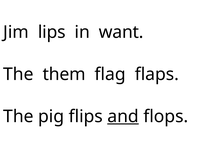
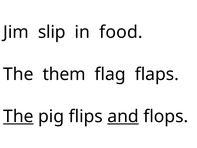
lips: lips -> slip (52, 32)
want: want -> food (121, 32)
The underline: none -> present (18, 116)
